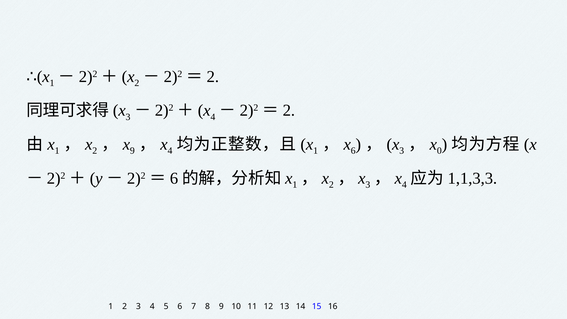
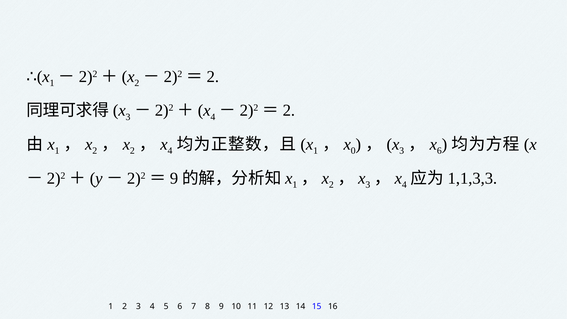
9: 9 -> 2 (132, 151)
6: 6 -> 0 (353, 151)
0: 0 -> 6 (439, 151)
6: 6 -> 9 (174, 178)
